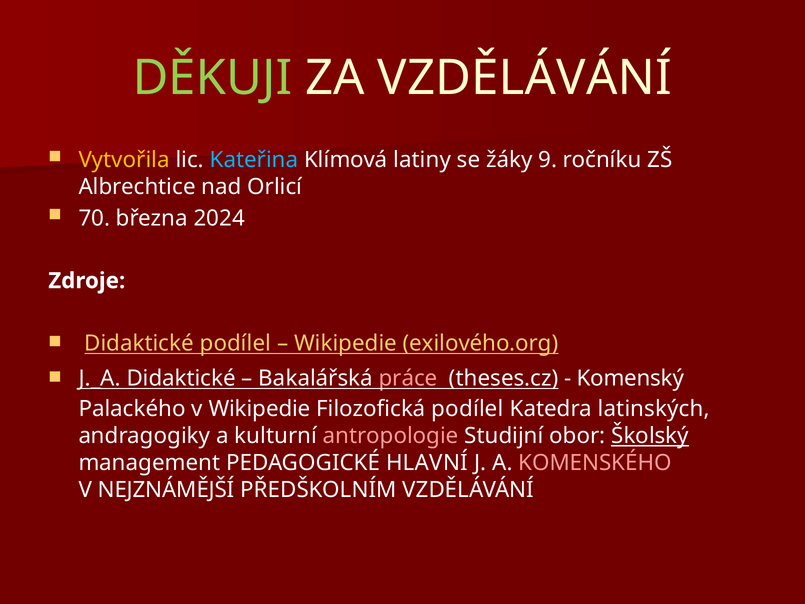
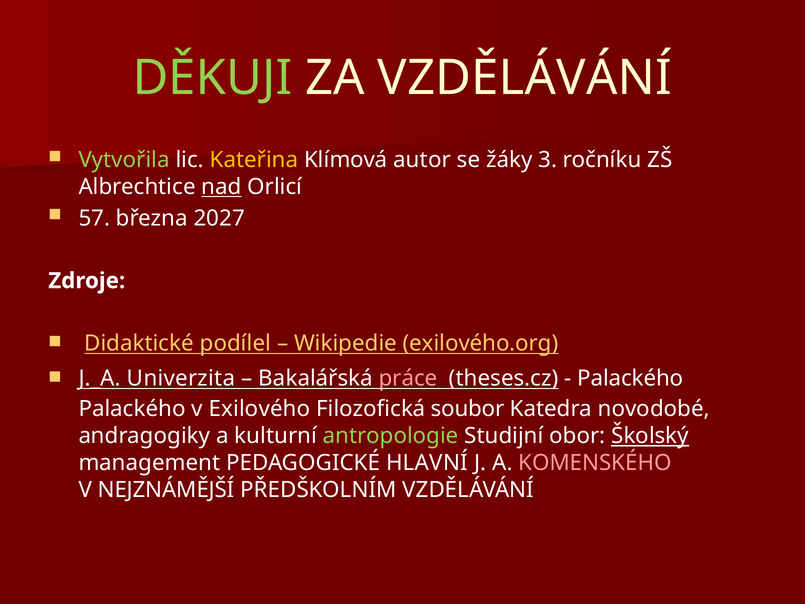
Vytvořila colour: yellow -> light green (124, 160)
Kateřina colour: light blue -> yellow (254, 160)
latiny: latiny -> autor (422, 160)
9: 9 -> 3 (548, 160)
nad underline: none -> present (221, 187)
70: 70 -> 57 (94, 218)
2024: 2024 -> 2027 (219, 218)
J._A Didaktické: Didaktické -> Univerzita (181, 378)
Komenský: Komenský -> Palackého (630, 378)
v Wikipedie: Wikipedie -> Exilového (259, 409)
Filozofická podílel: podílel -> soubor (468, 409)
latinských: latinských -> novodobé (654, 409)
antropologie colour: pink -> light green (391, 436)
